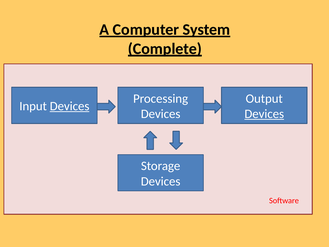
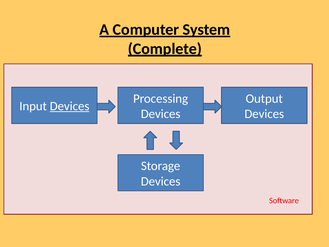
Devices underline: present -> none (264, 114)
